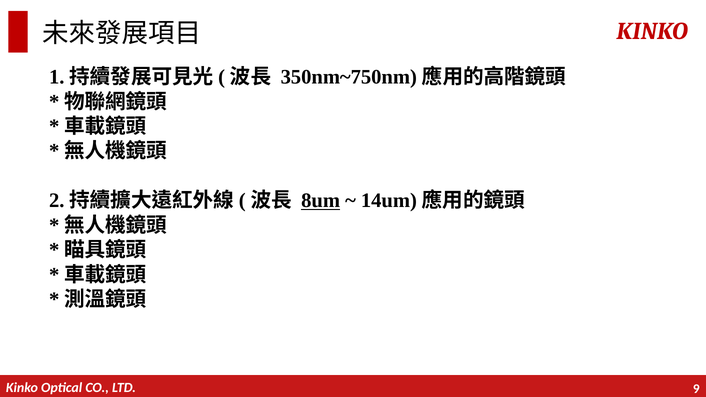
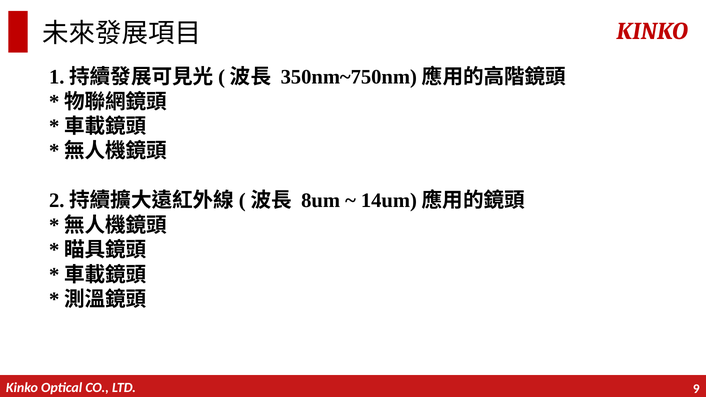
8um underline: present -> none (321, 201)
